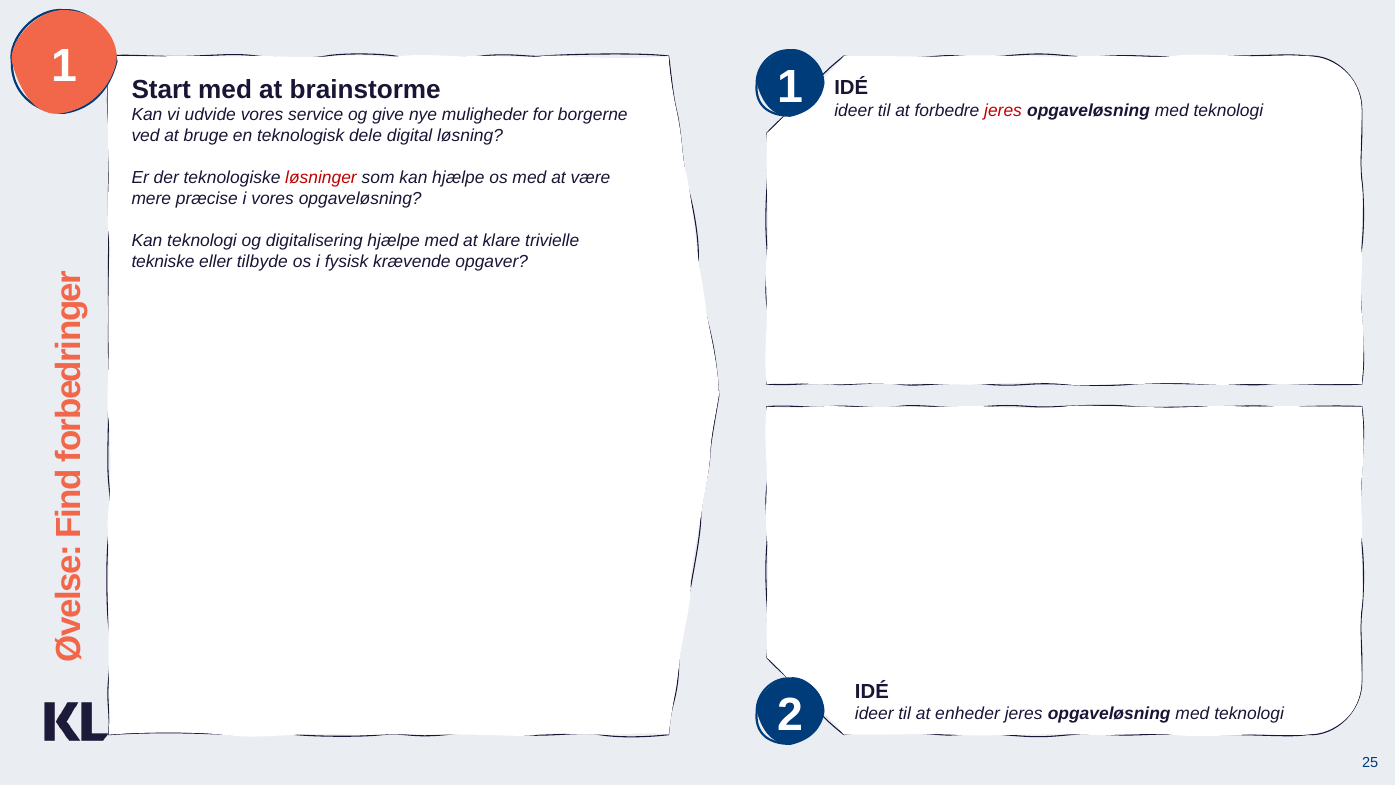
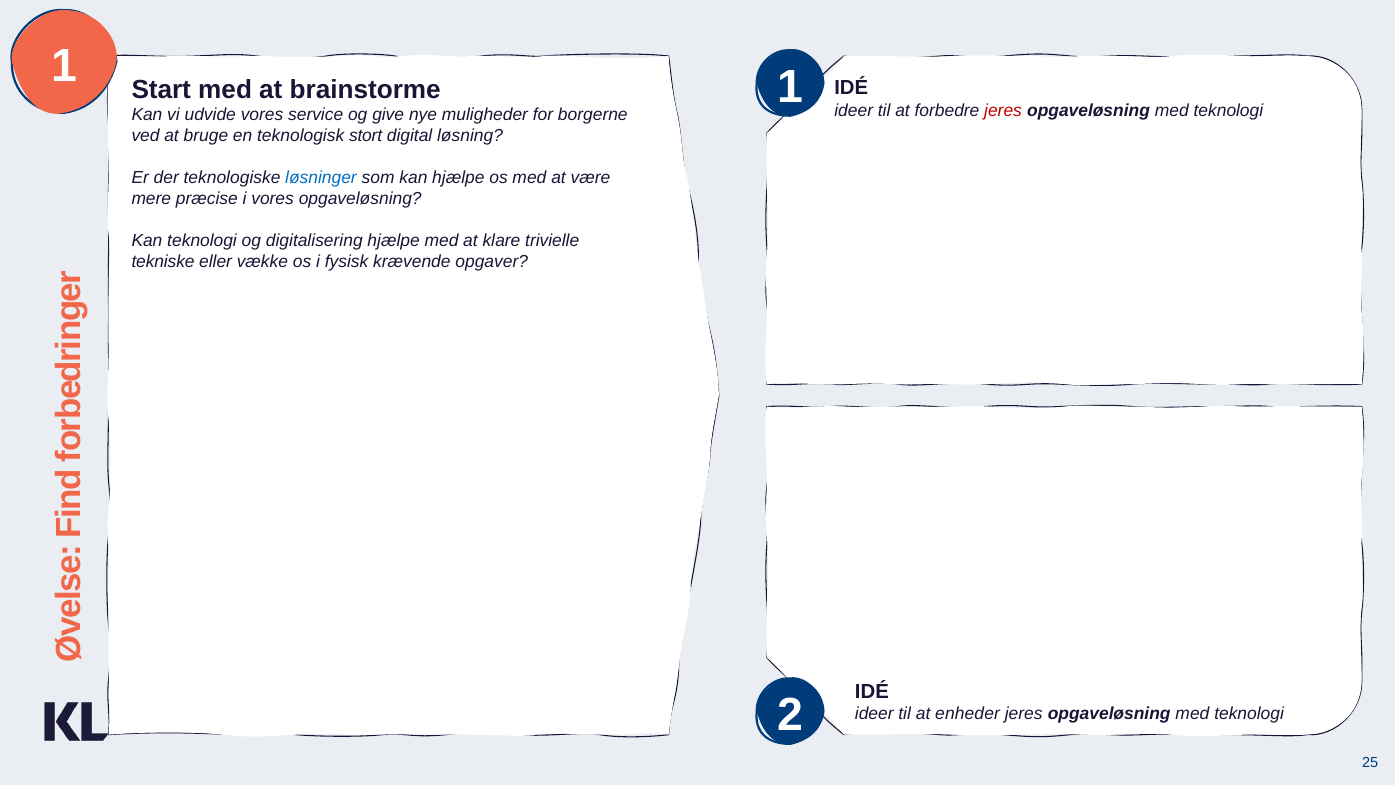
dele: dele -> stort (366, 136)
løsninger colour: red -> blue (321, 178)
tilbyde: tilbyde -> vække (262, 261)
